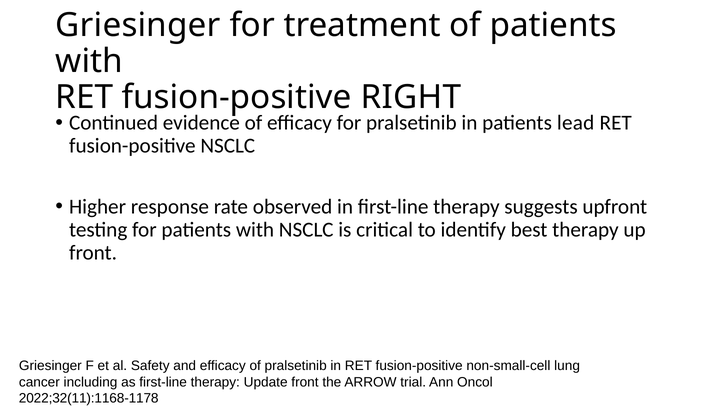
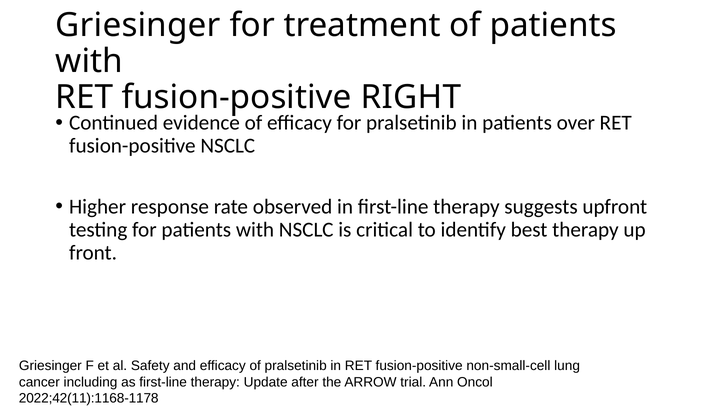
lead: lead -> over (576, 123)
Update front: front -> after (305, 382)
2022;32(11):1168-1178: 2022;32(11):1168-1178 -> 2022;42(11):1168-1178 (89, 398)
